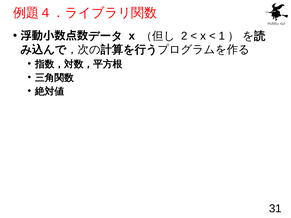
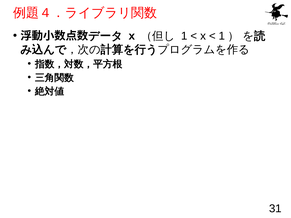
2: 2 -> 1 (184, 36)
